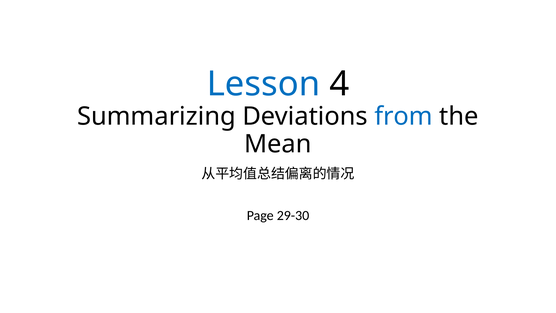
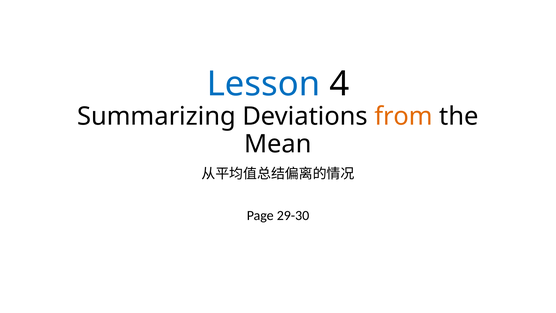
from colour: blue -> orange (403, 116)
